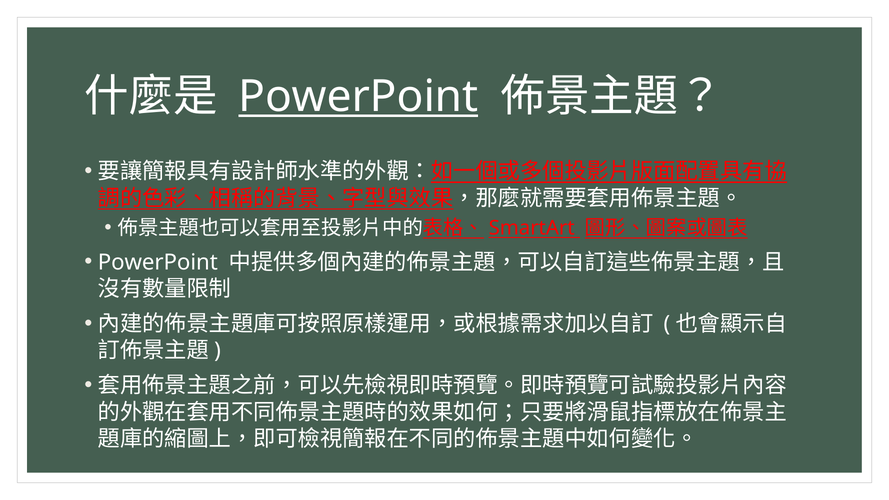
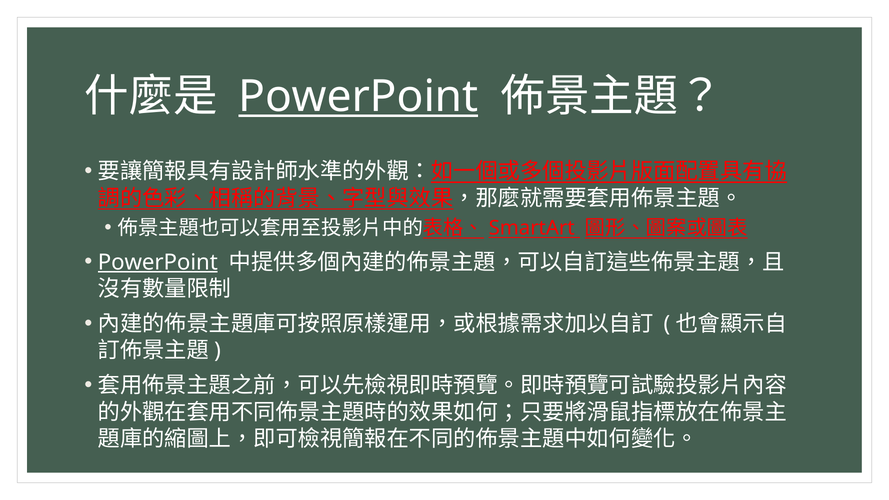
PowerPoint underline: none -> present (158, 262)
